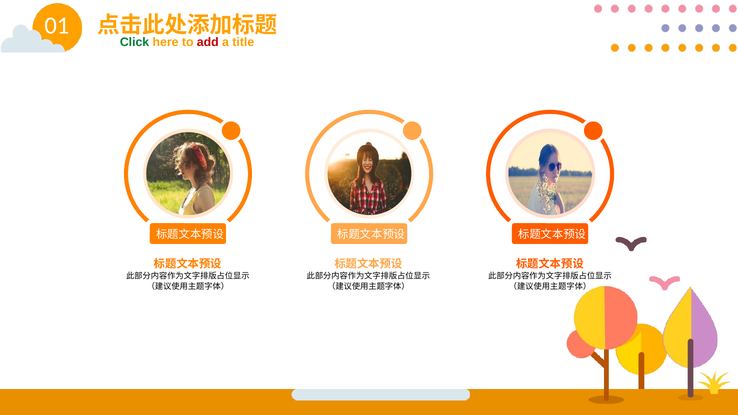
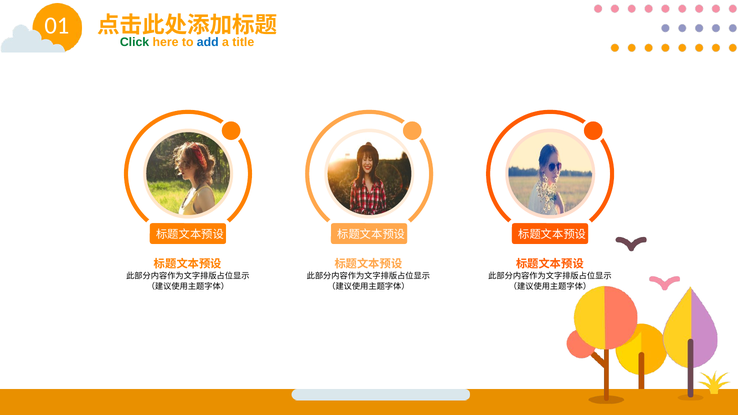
add colour: red -> blue (208, 42)
